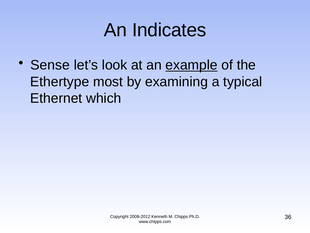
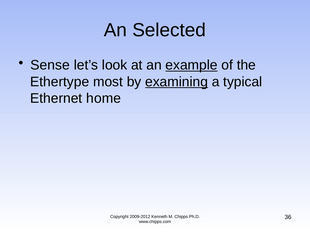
Indicates: Indicates -> Selected (169, 30)
examining underline: none -> present (177, 82)
which: which -> home (104, 98)
